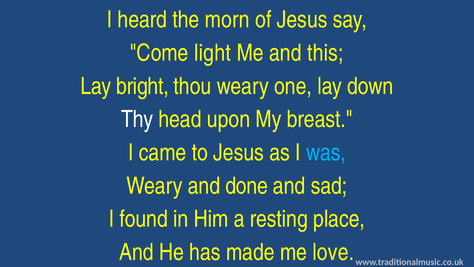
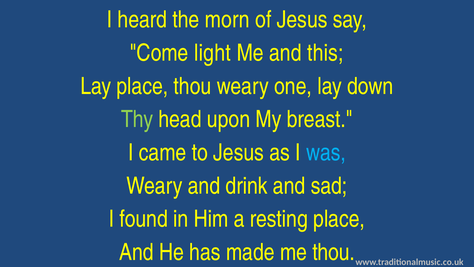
Lay bright: bright -> place (142, 86)
Thy colour: white -> light green (137, 119)
done: done -> drink (247, 186)
me love: love -> thou (334, 252)
